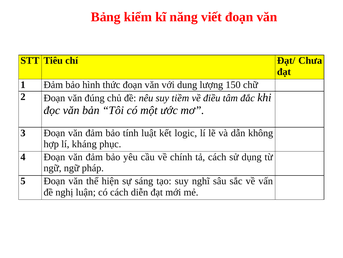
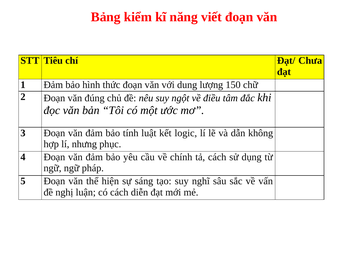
tiềm: tiềm -> ngột (180, 98)
kháng: kháng -> nhưng (84, 144)
